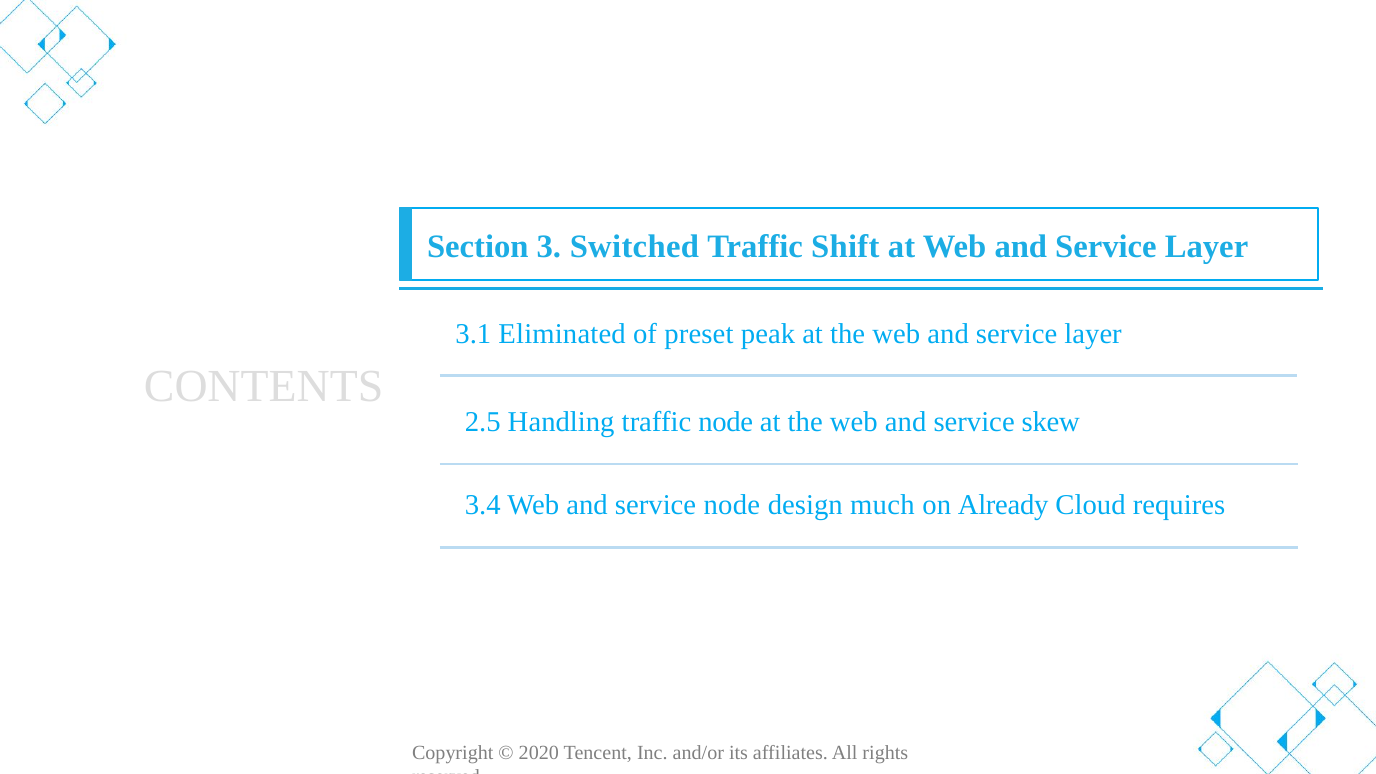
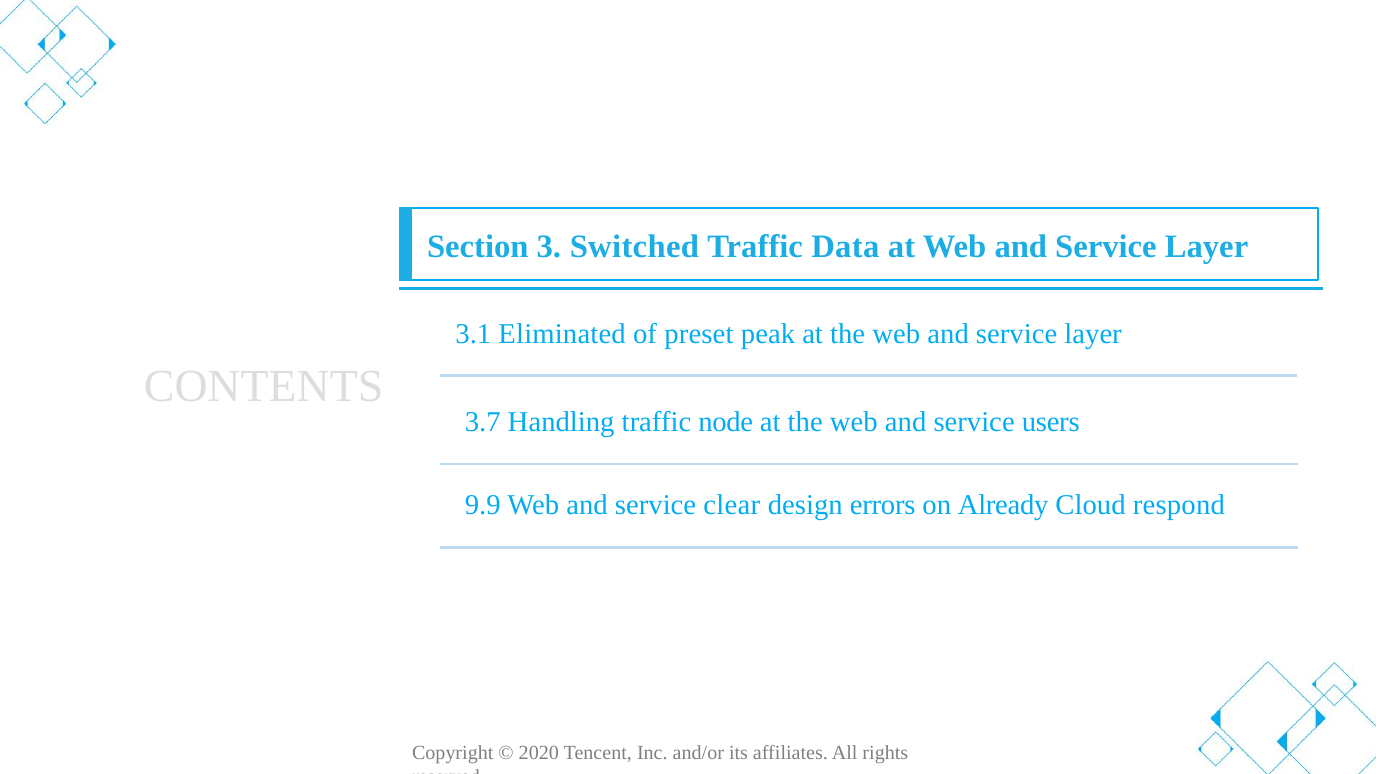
Shift: Shift -> Data (845, 246)
2.5: 2.5 -> 3.7 (483, 422)
skew: skew -> users (1051, 422)
3.4: 3.4 -> 9.9 (483, 505)
service node: node -> clear (732, 505)
much: much -> errors (883, 505)
requires: requires -> respond (1179, 505)
